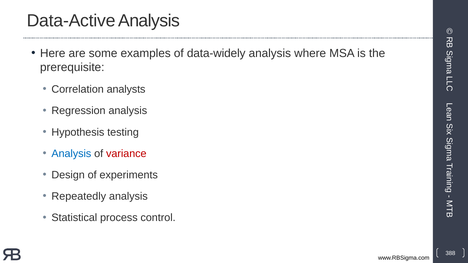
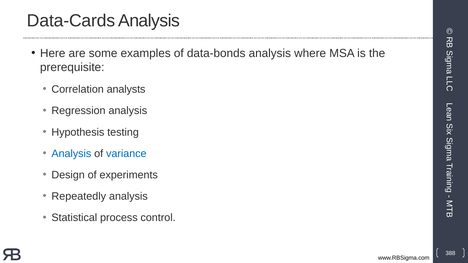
Data-Active: Data-Active -> Data-Cards (71, 21)
data-widely: data-widely -> data-bonds (216, 53)
variance colour: red -> blue (126, 154)
